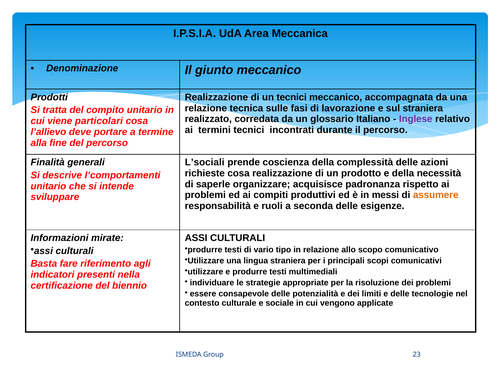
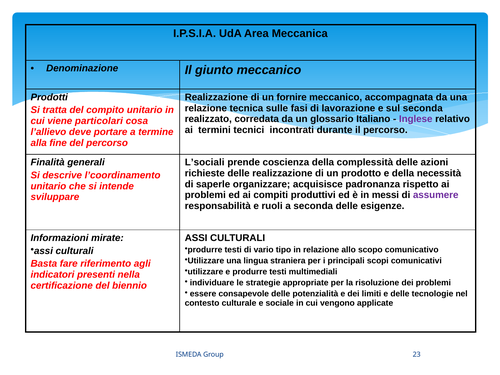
un tecnici: tecnici -> fornire (292, 97)
sul straniera: straniera -> seconda (423, 108)
richieste cosa: cosa -> delle (239, 173)
l’comportamenti: l’comportamenti -> l’coordinamento (123, 175)
assumere colour: orange -> purple (436, 195)
